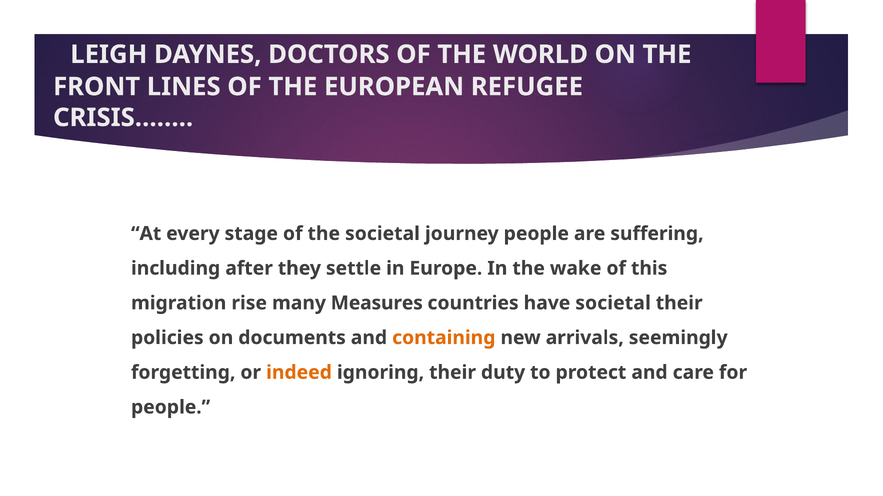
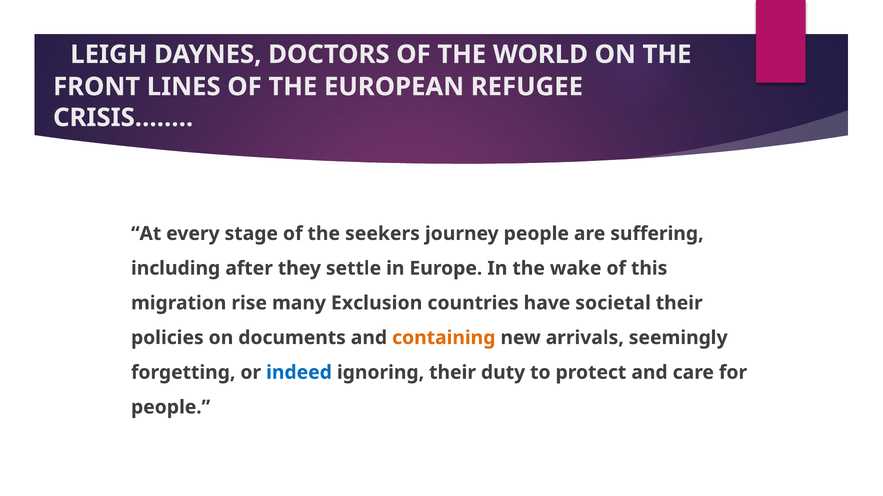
the societal: societal -> seekers (382, 234)
Measures: Measures -> Exclusion (377, 303)
indeed colour: orange -> blue (299, 373)
